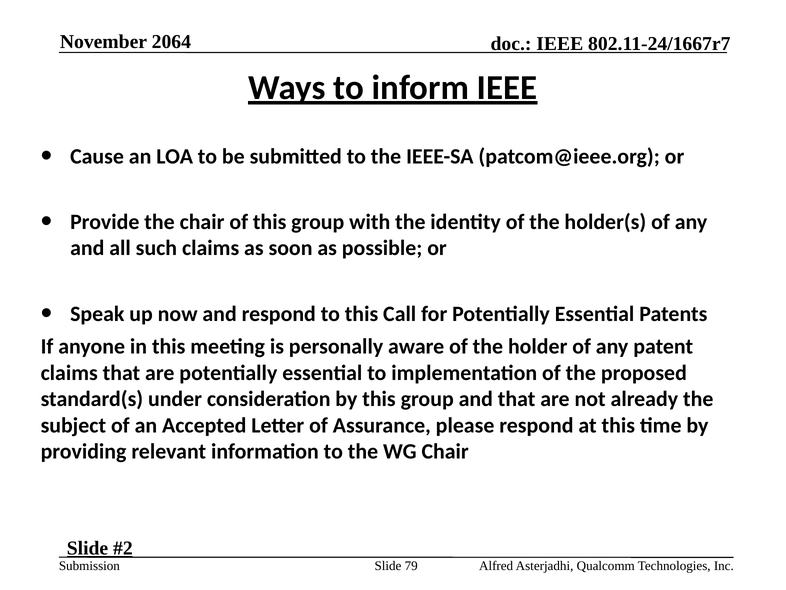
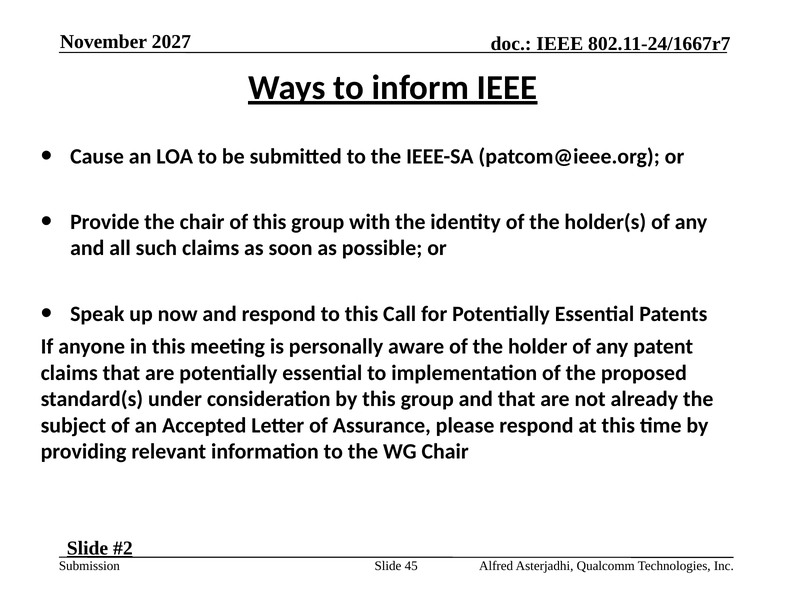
2064: 2064 -> 2027 (171, 42)
79: 79 -> 45 (411, 565)
